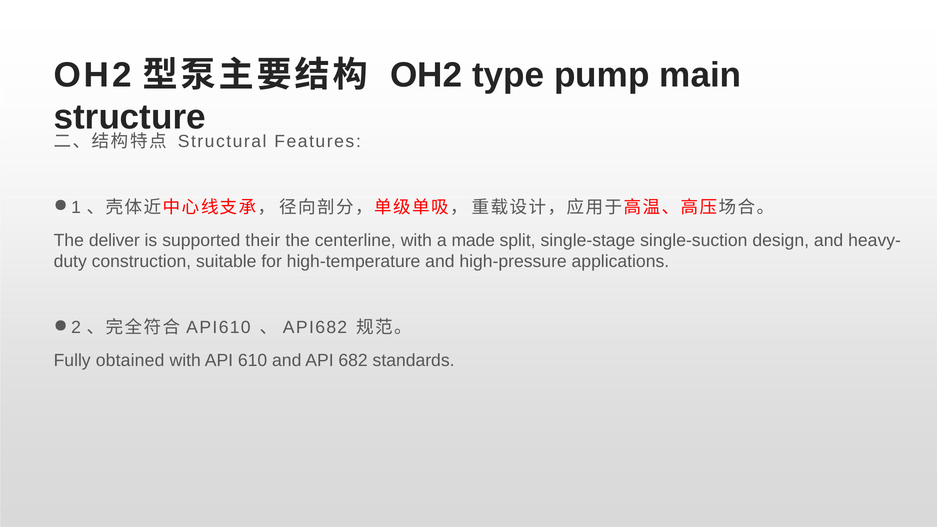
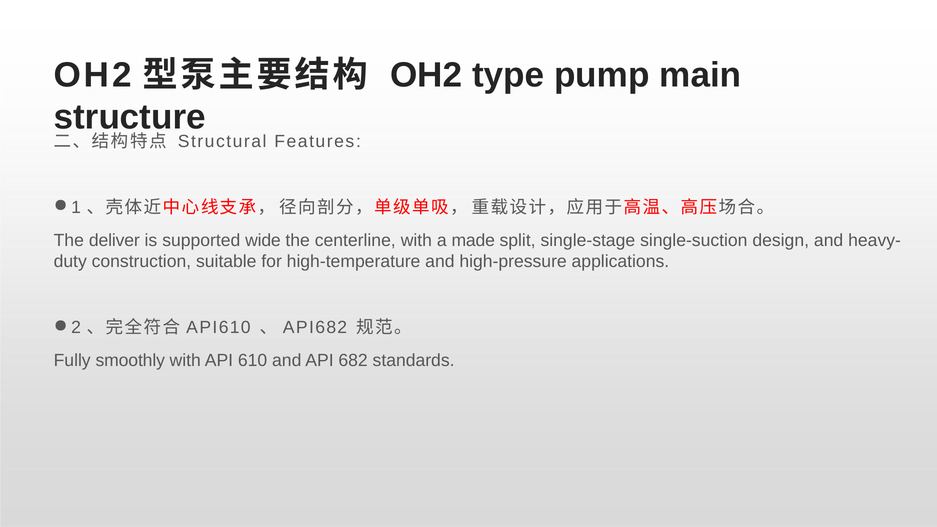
their: their -> wide (263, 241)
obtained: obtained -> smoothly (130, 361)
